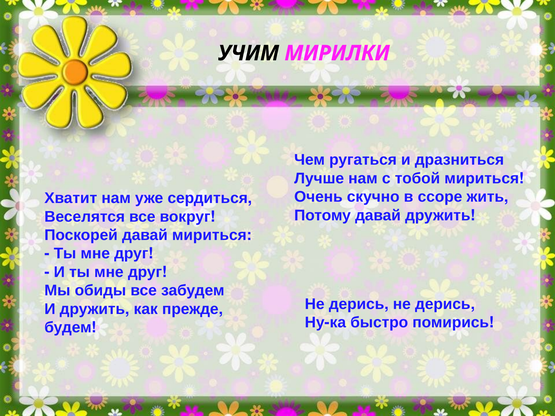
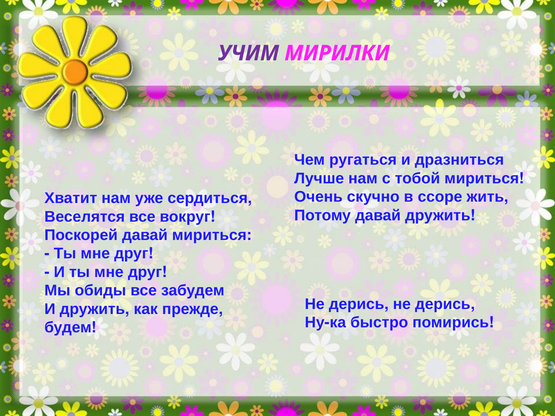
УЧИМ colour: black -> purple (249, 53)
